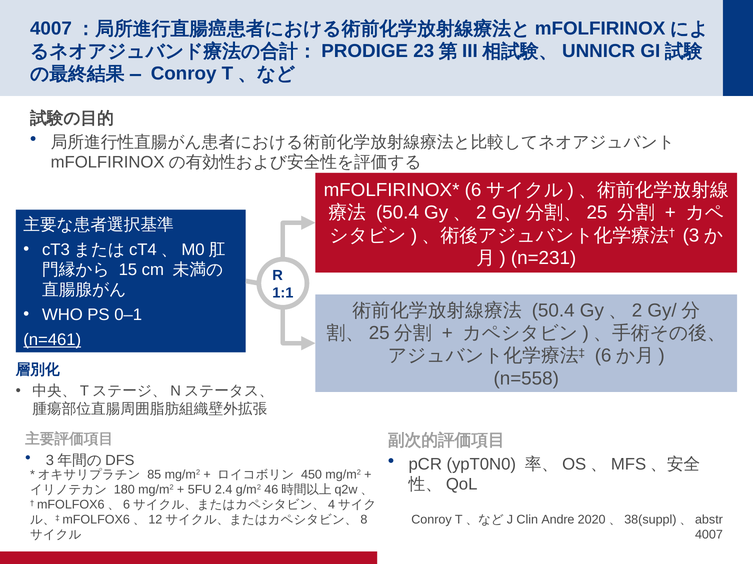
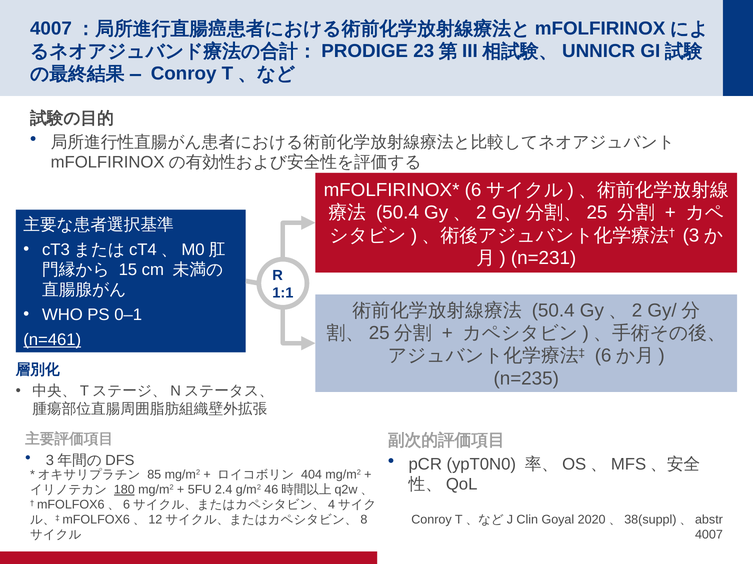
n=558: n=558 -> n=235 (526, 379)
450: 450 -> 404 (311, 475)
180 underline: none -> present (124, 490)
Andre: Andre -> Goyal (558, 520)
